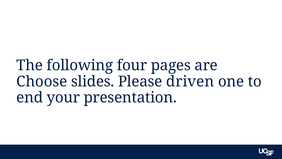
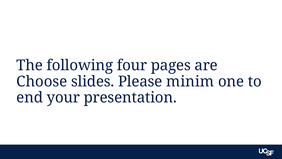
driven: driven -> minim (190, 81)
